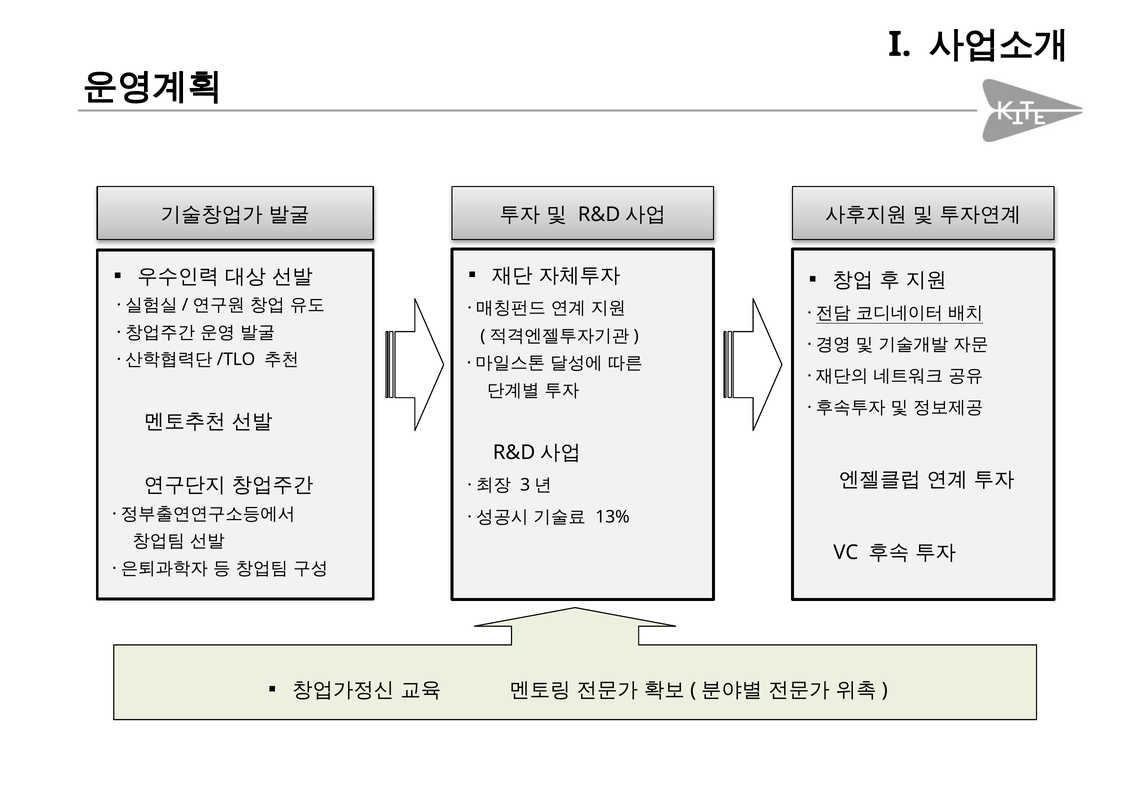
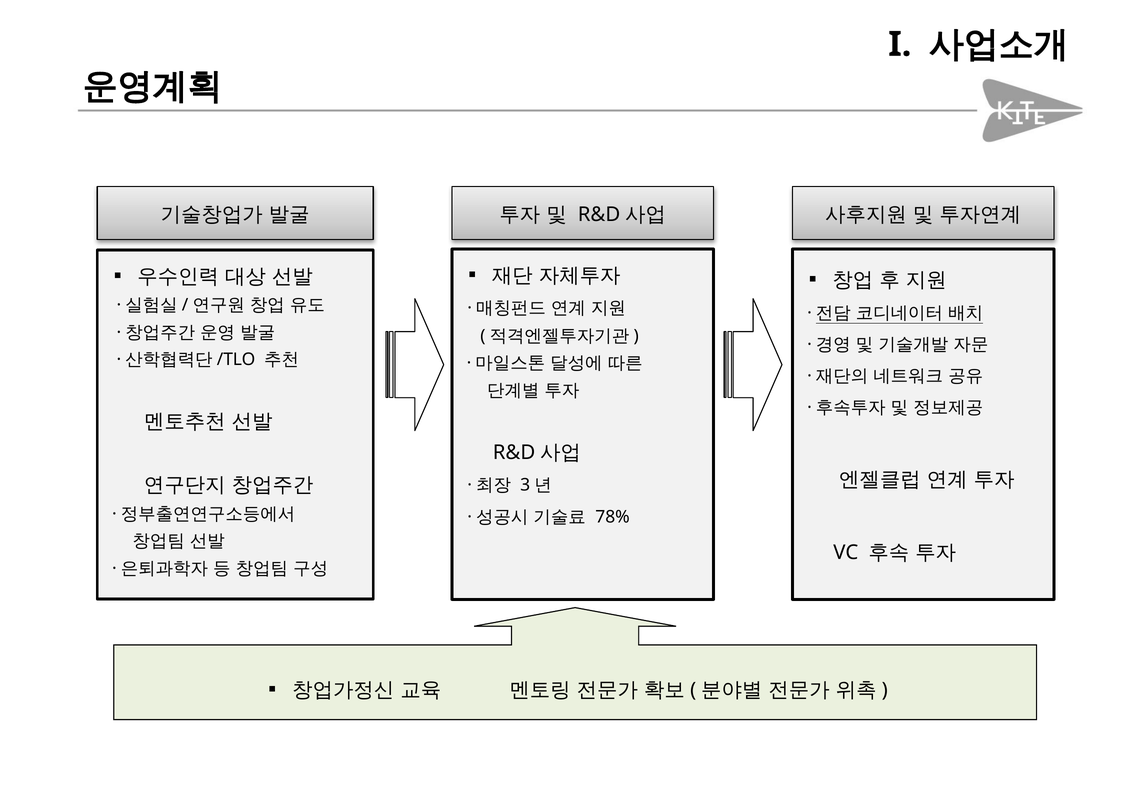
13%: 13% -> 78% (613, 517)
